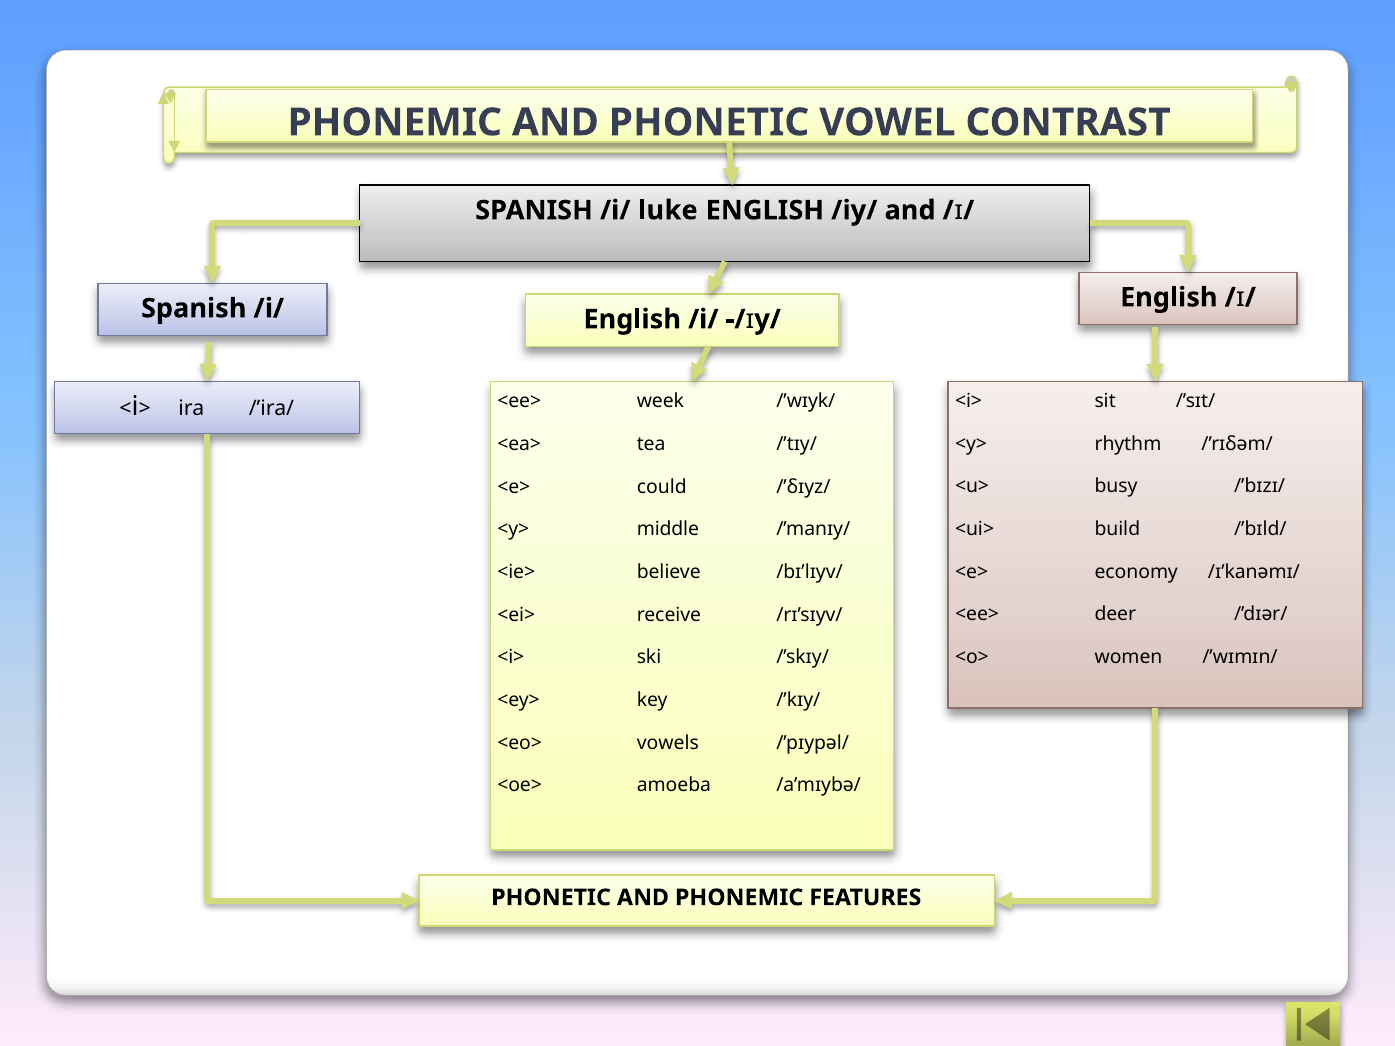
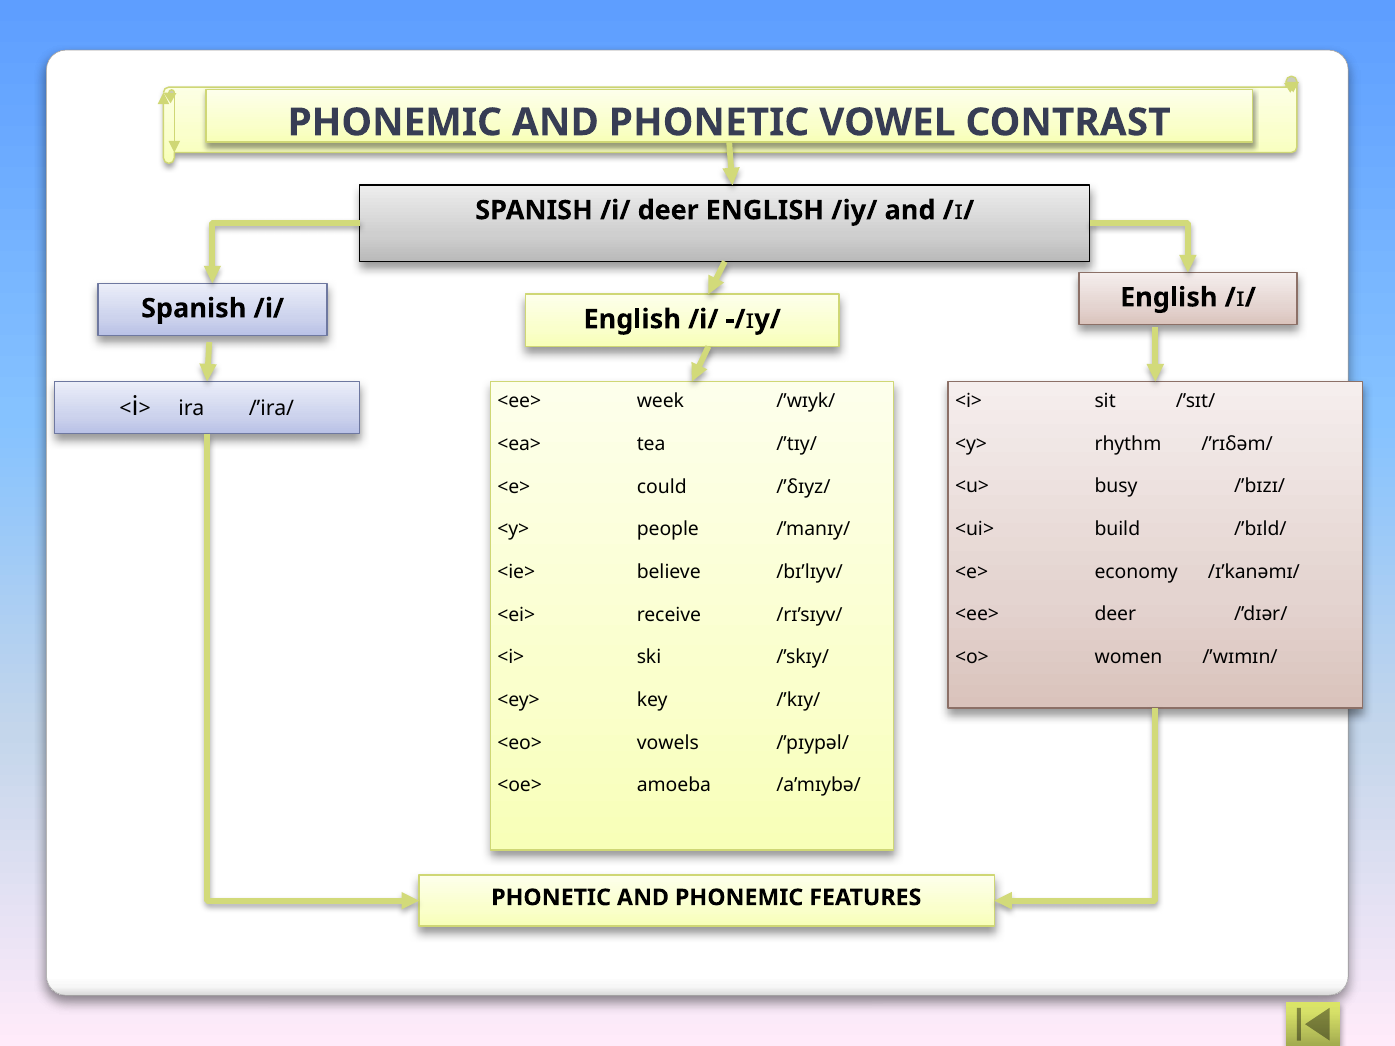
/i/ luke: luke -> deer (668, 210)
middle: middle -> people (668, 529)
